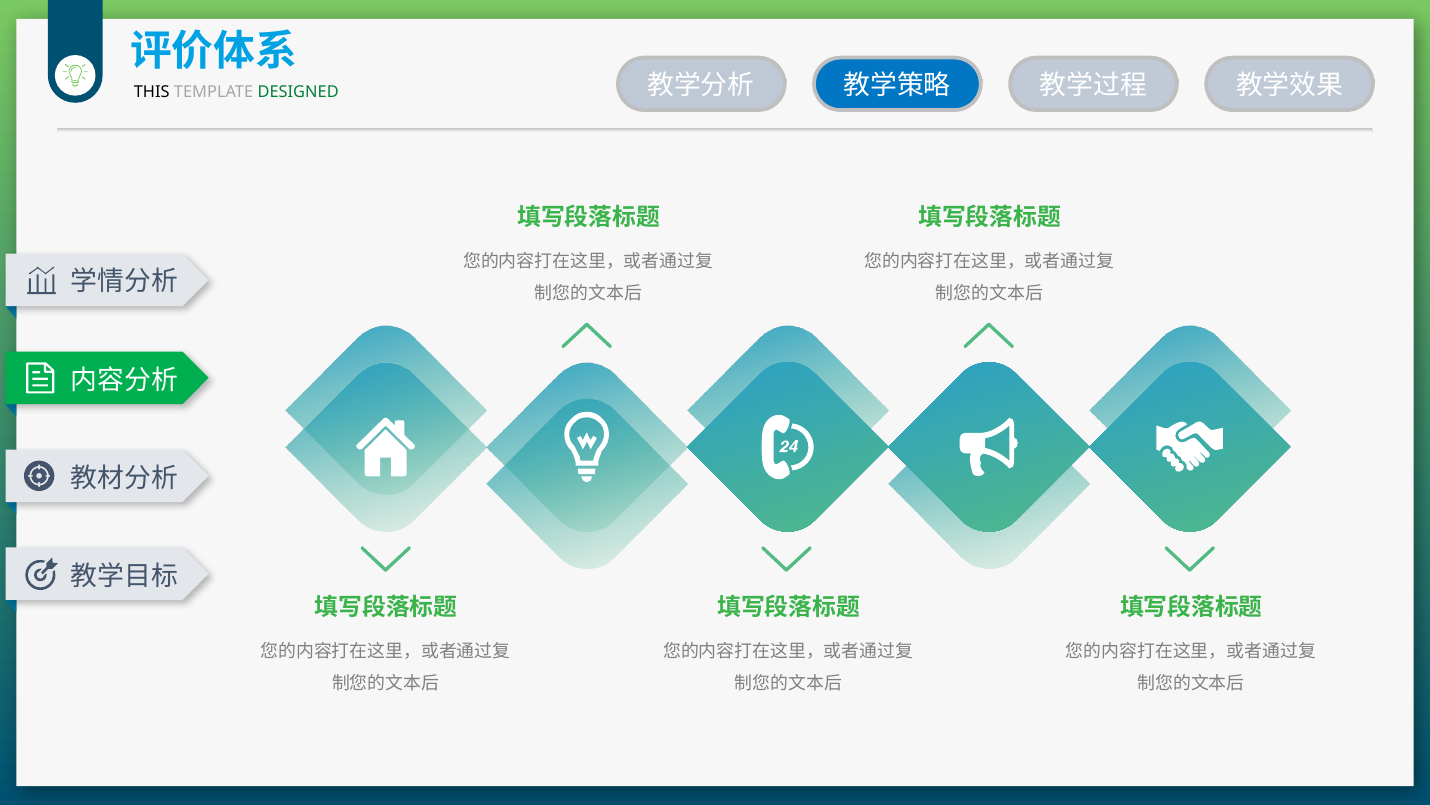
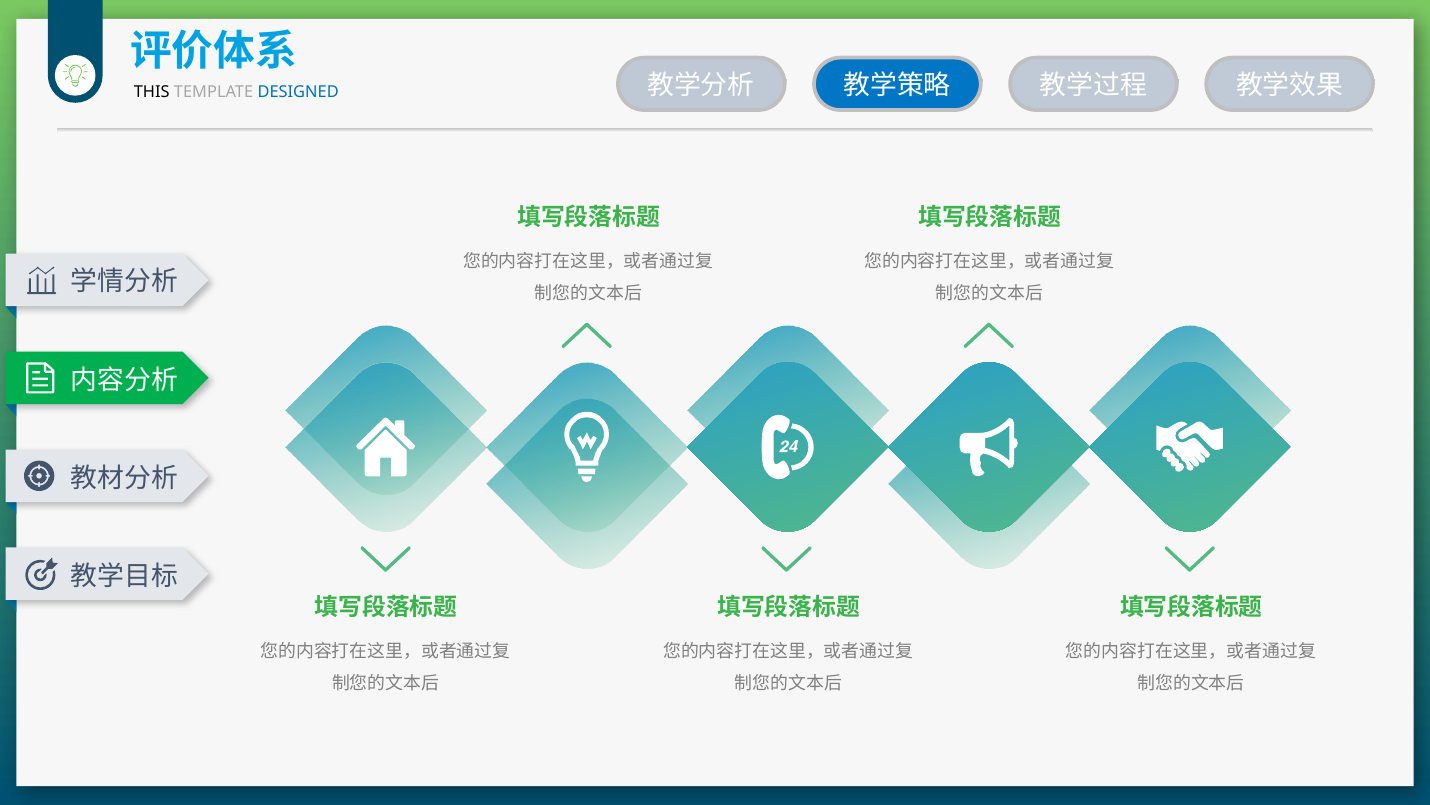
DESIGNED colour: green -> blue (298, 92)
